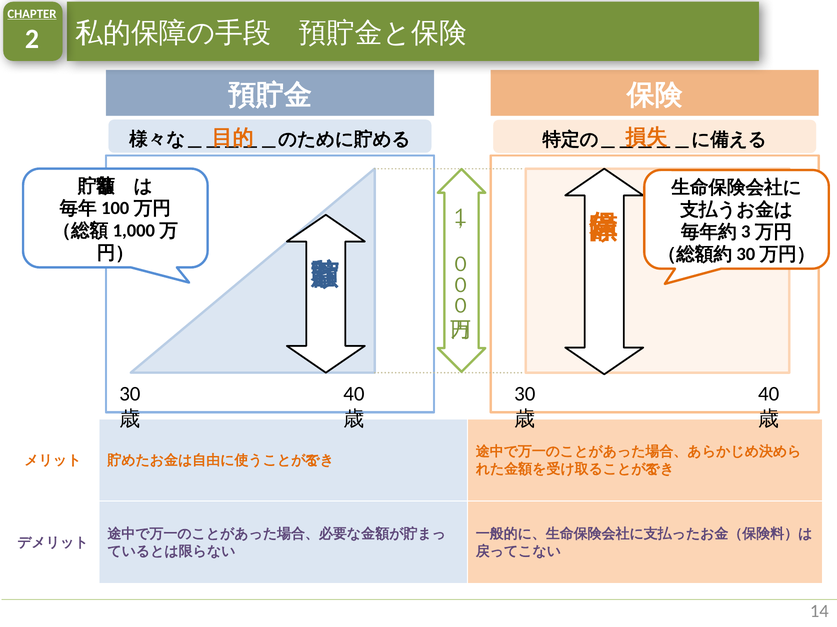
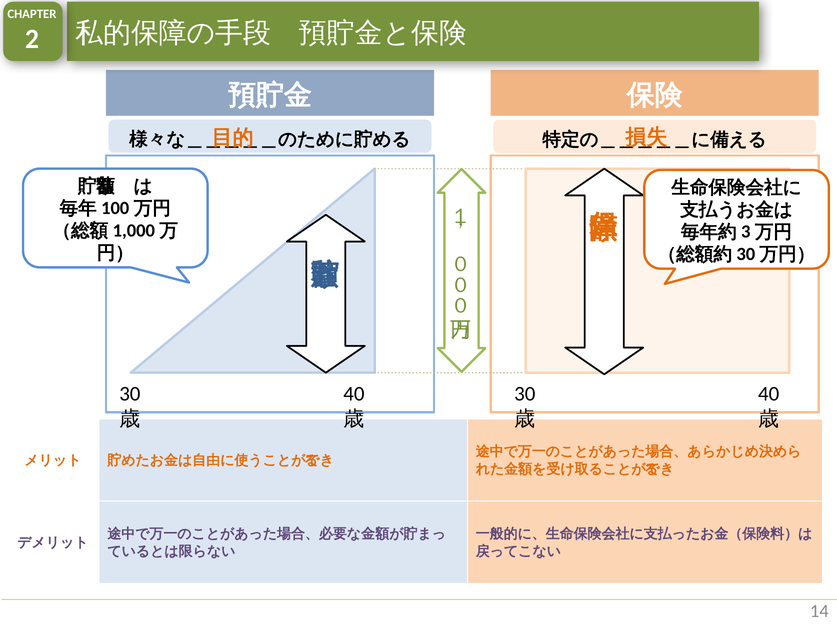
CHAPTER underline: present -> none (32, 14)
